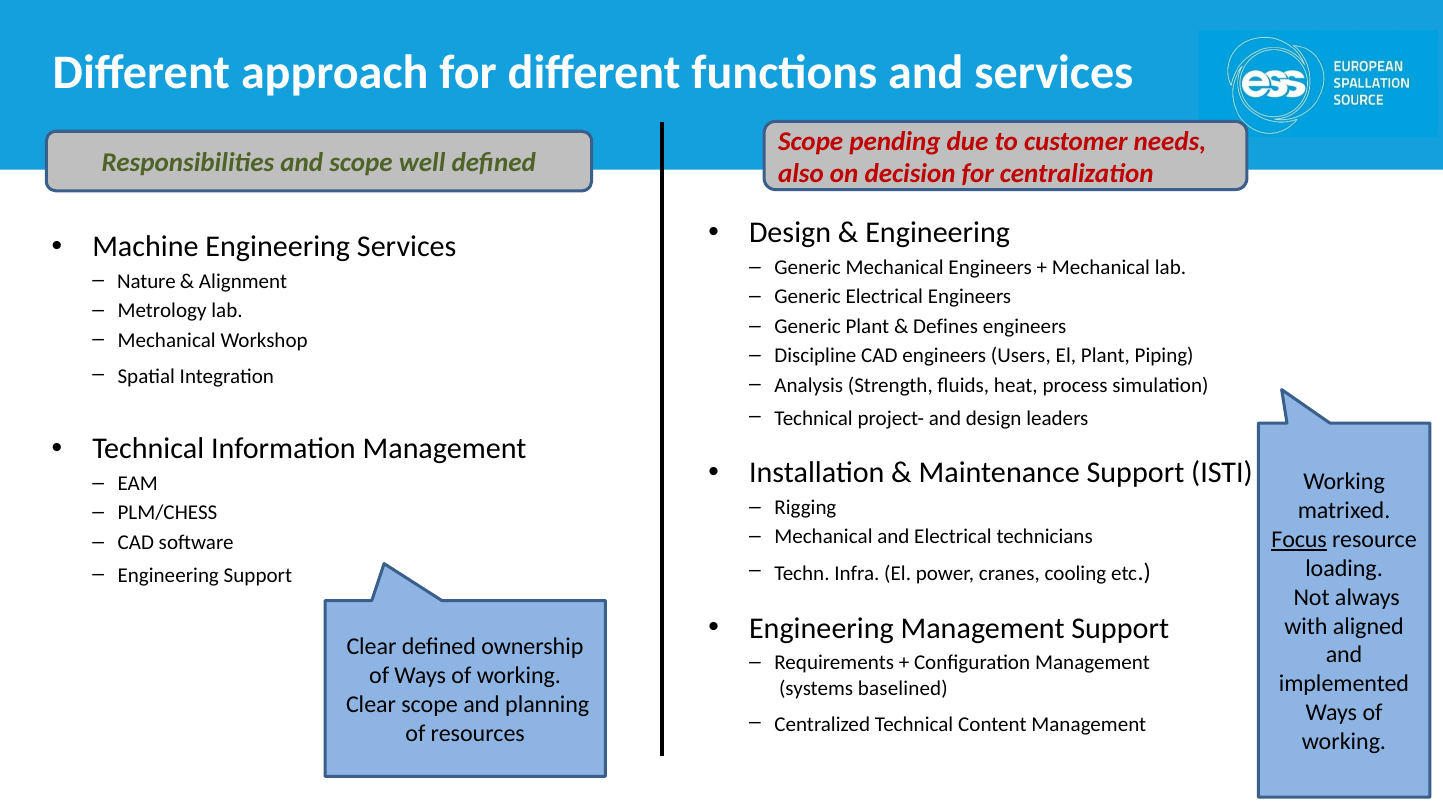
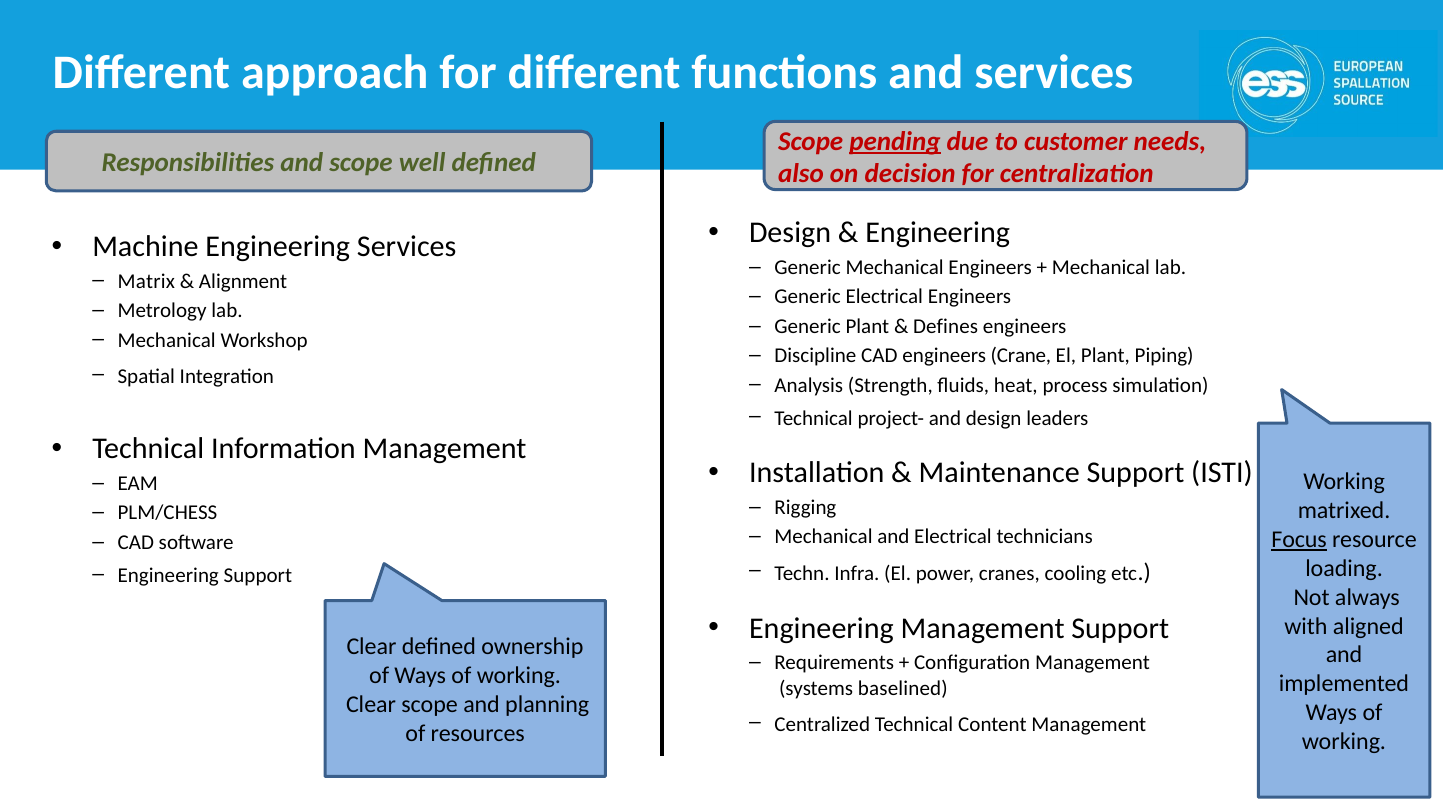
pending underline: none -> present (895, 141)
Nature: Nature -> Matrix (146, 281)
Users: Users -> Crane (1021, 356)
